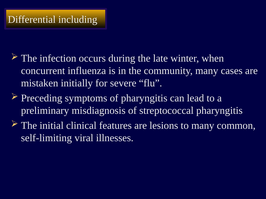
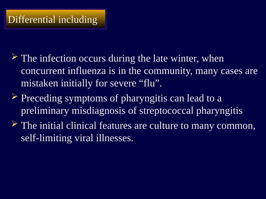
lesions: lesions -> culture (164, 126)
